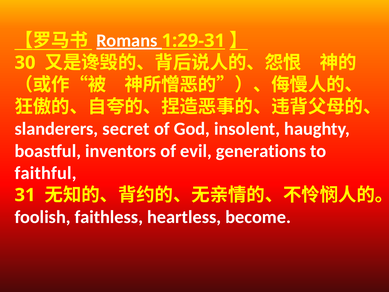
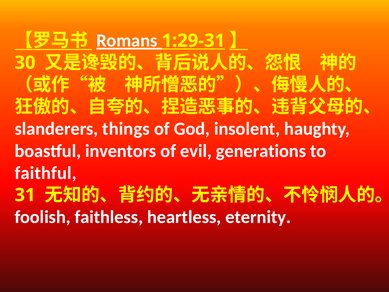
secret: secret -> things (126, 129)
become: become -> eternity (258, 217)
